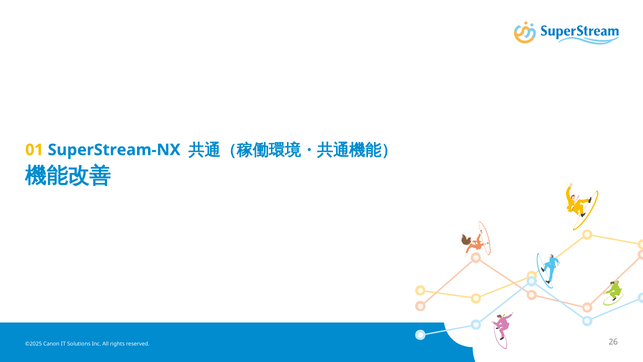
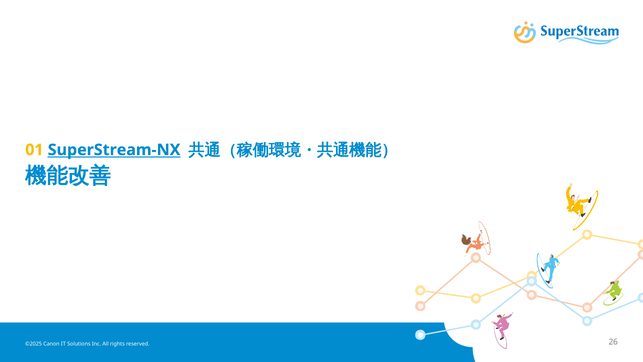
SuperStream-NX underline: none -> present (114, 150)
